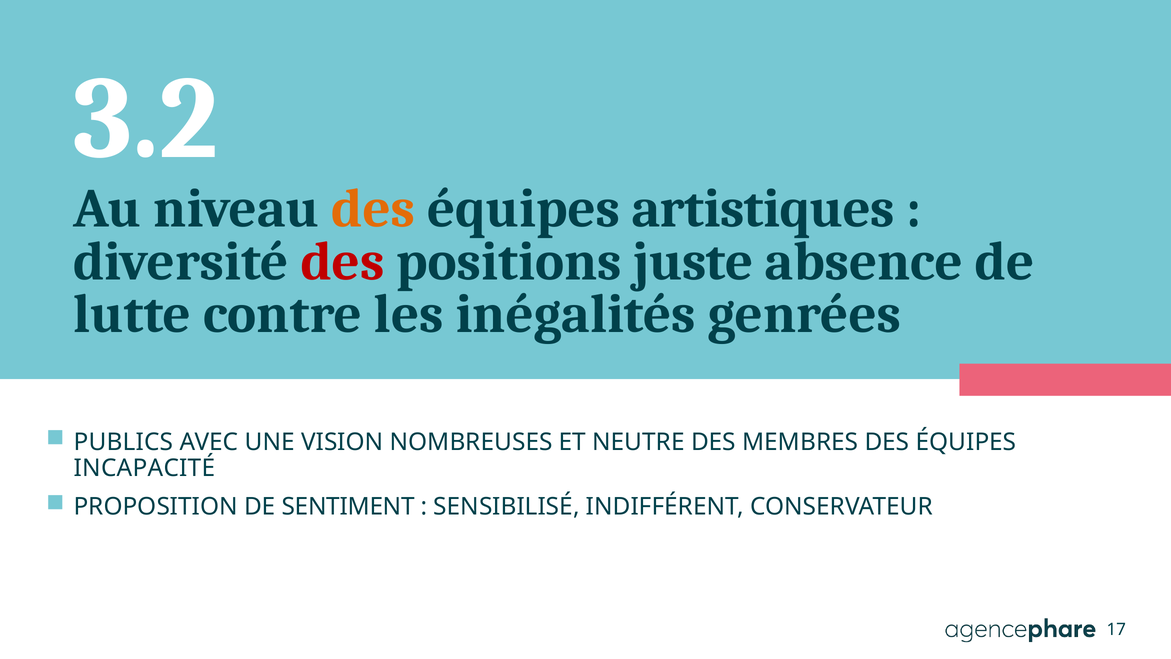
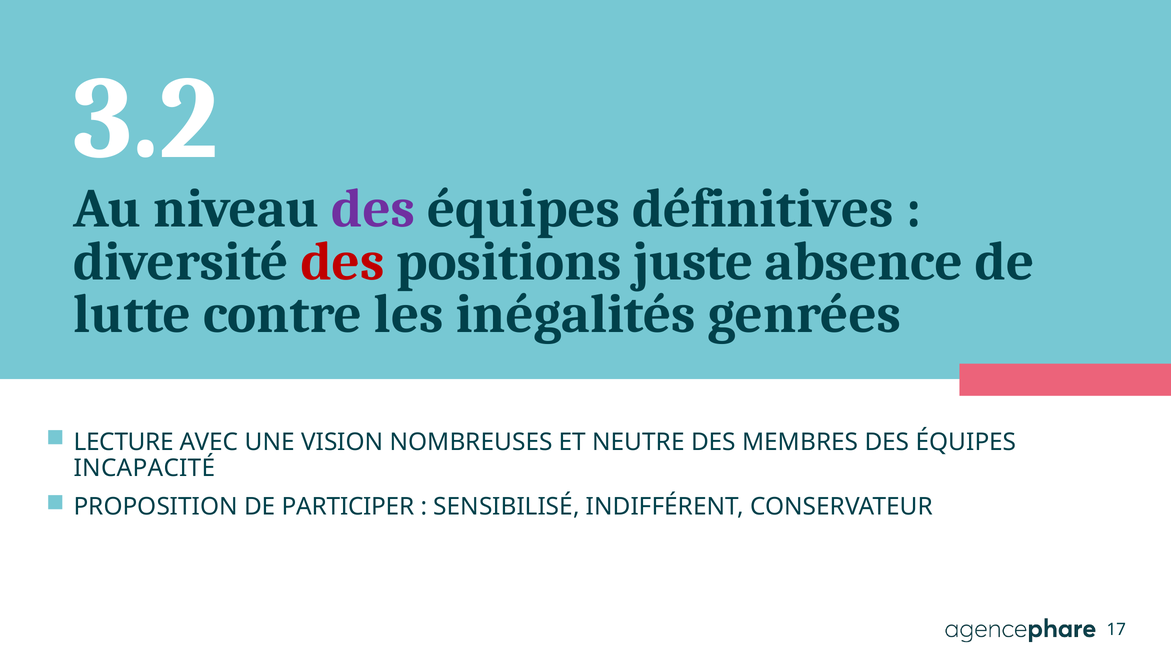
des colour: orange -> purple (373, 209)
artistiques: artistiques -> définitives (763, 209)
PUBLICS: PUBLICS -> LECTURE (124, 442)
SENTIMENT: SENTIMENT -> PARTICIPER (348, 507)
